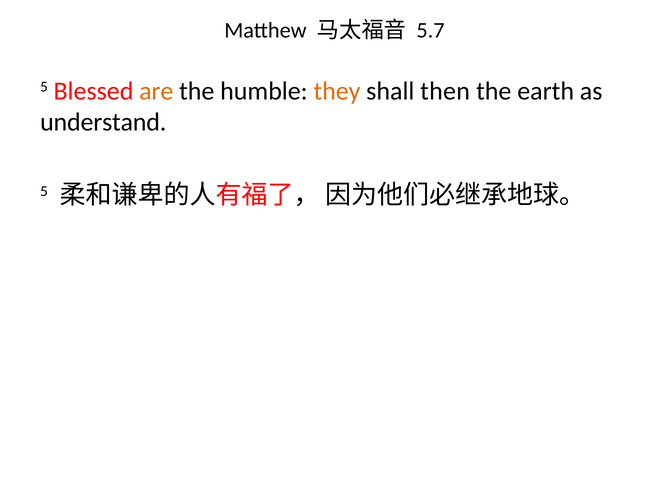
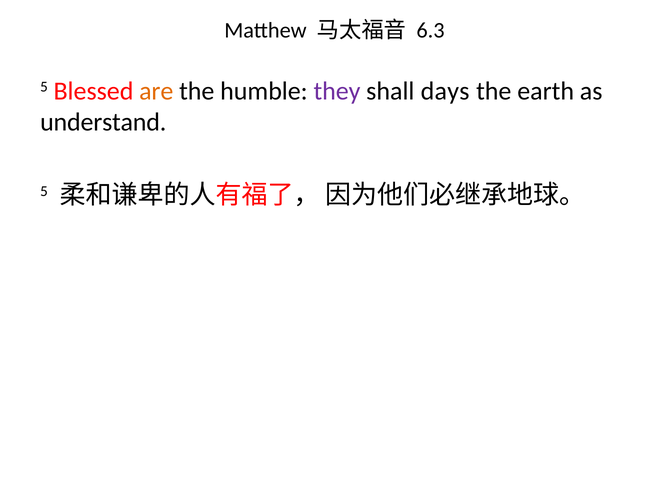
5.7: 5.7 -> 6.3 (431, 31)
they colour: orange -> purple (337, 91)
then: then -> days (445, 91)
